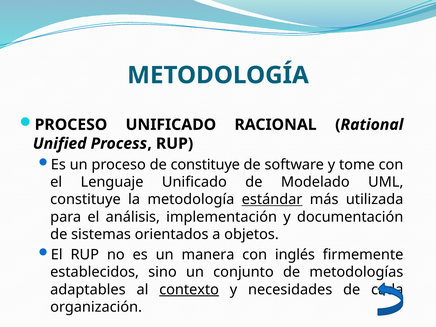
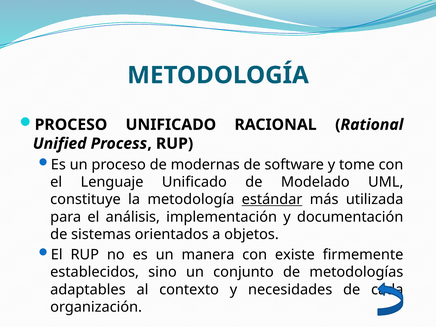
de constituye: constituye -> modernas (205, 165)
inglés: inglés -> existe (295, 255)
contexto underline: present -> none (189, 290)
